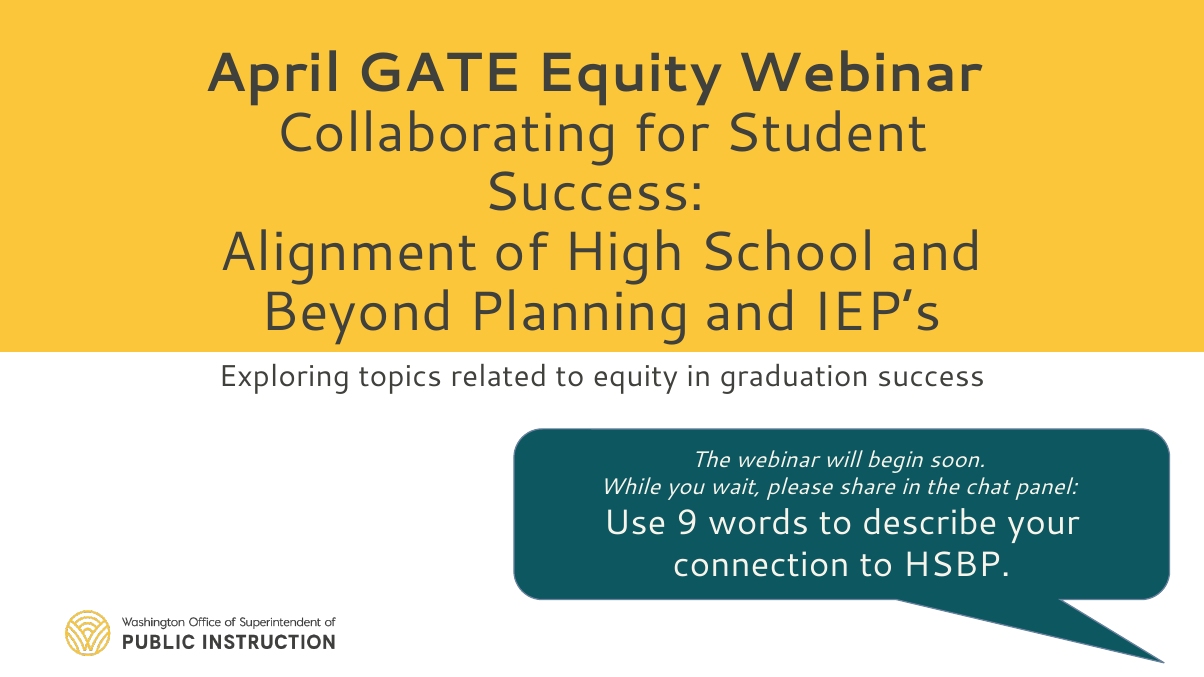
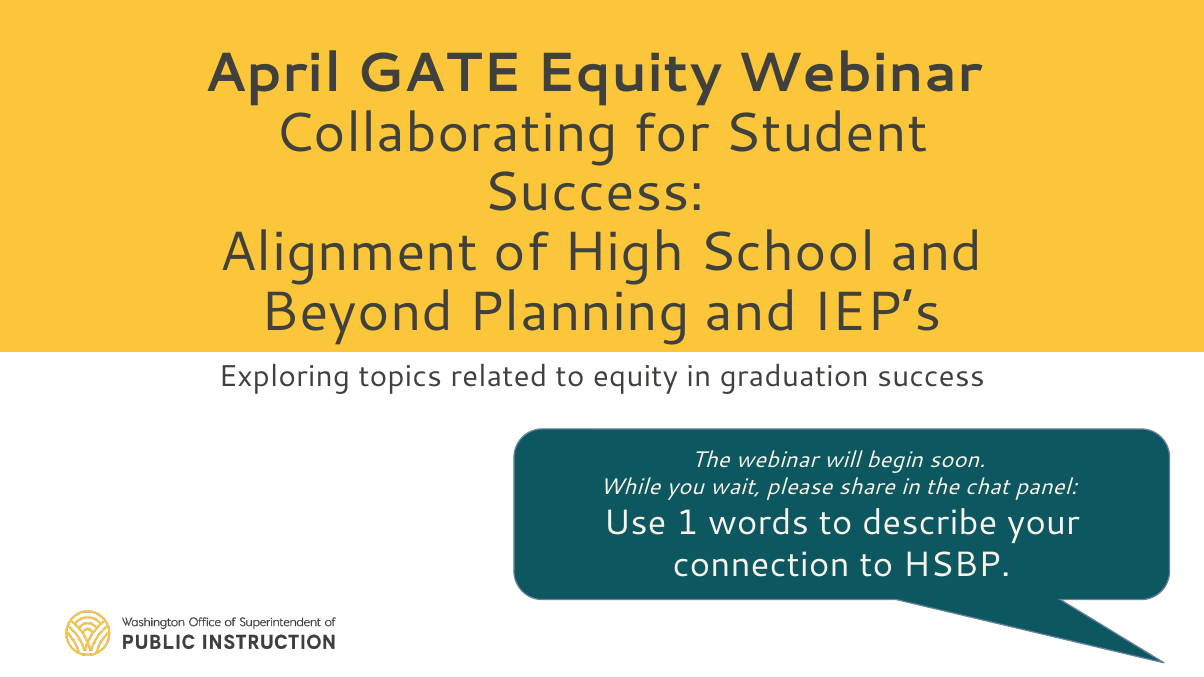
9: 9 -> 1 (687, 523)
